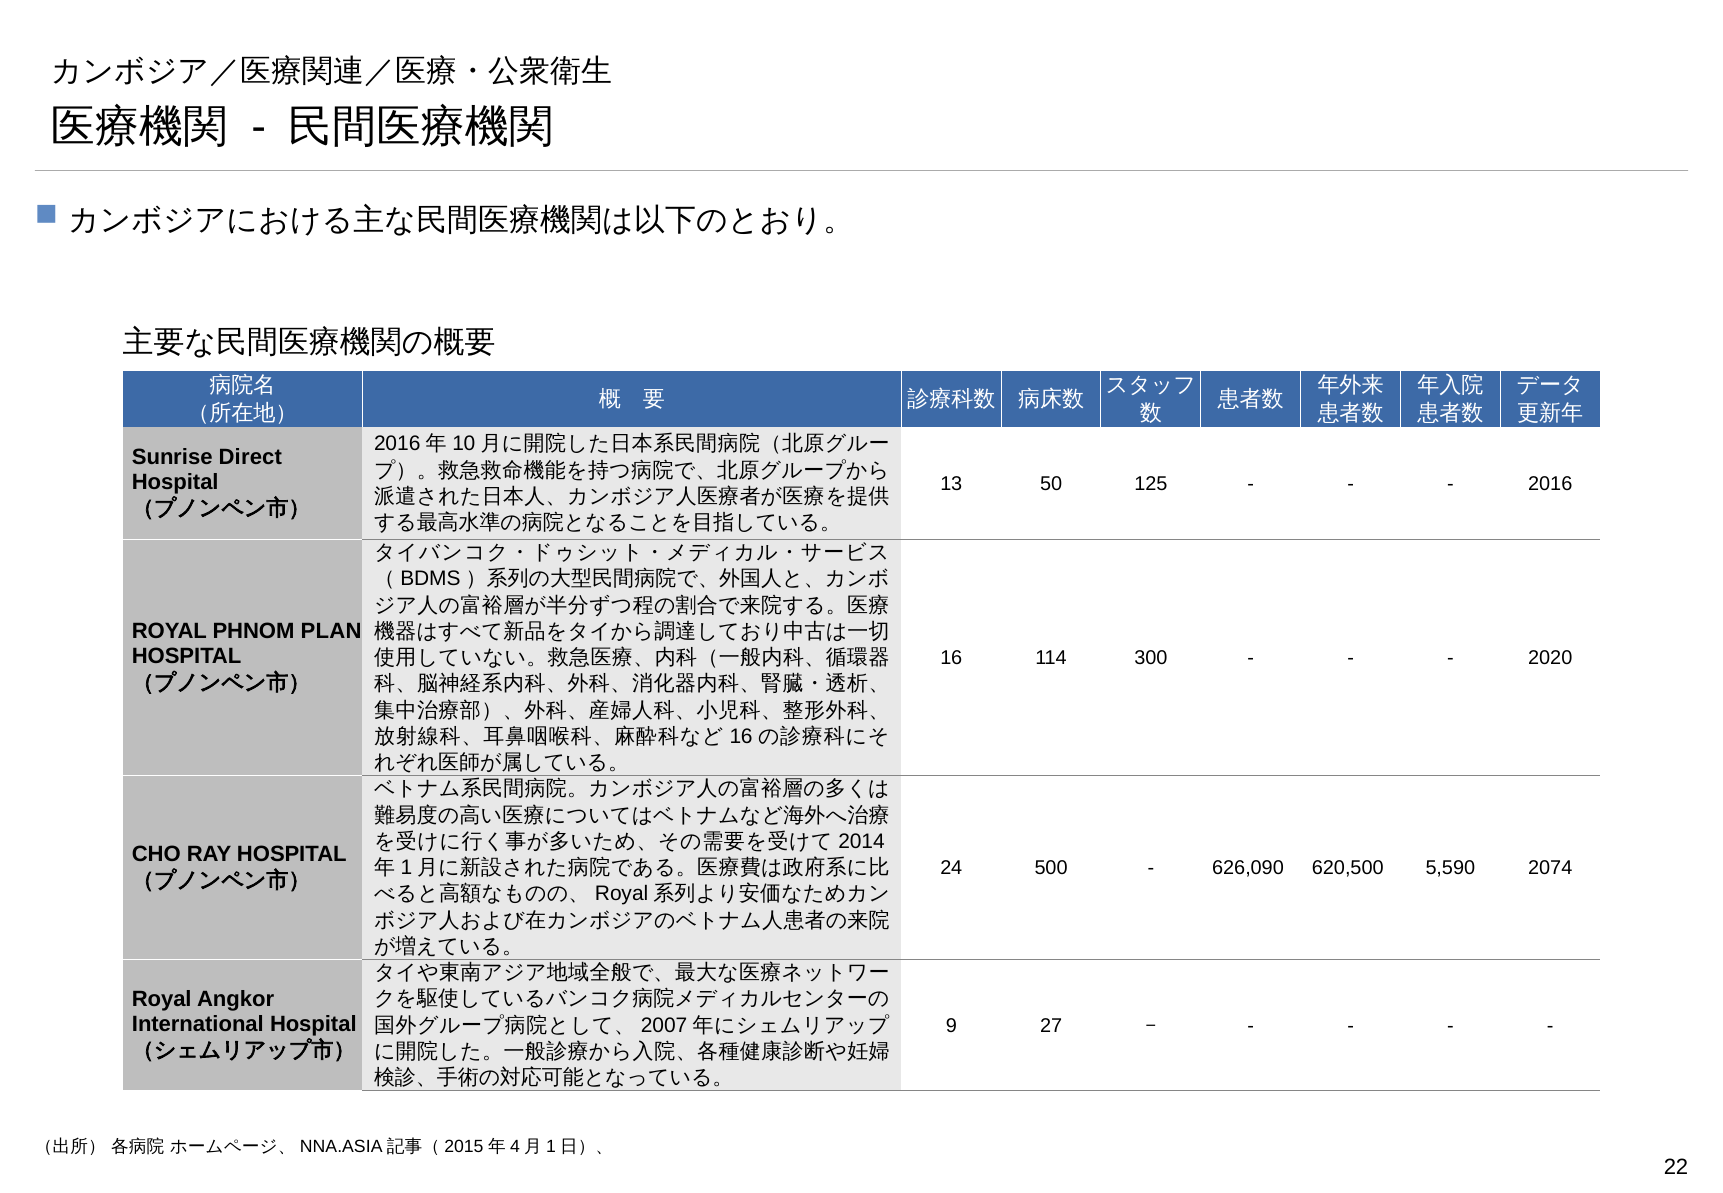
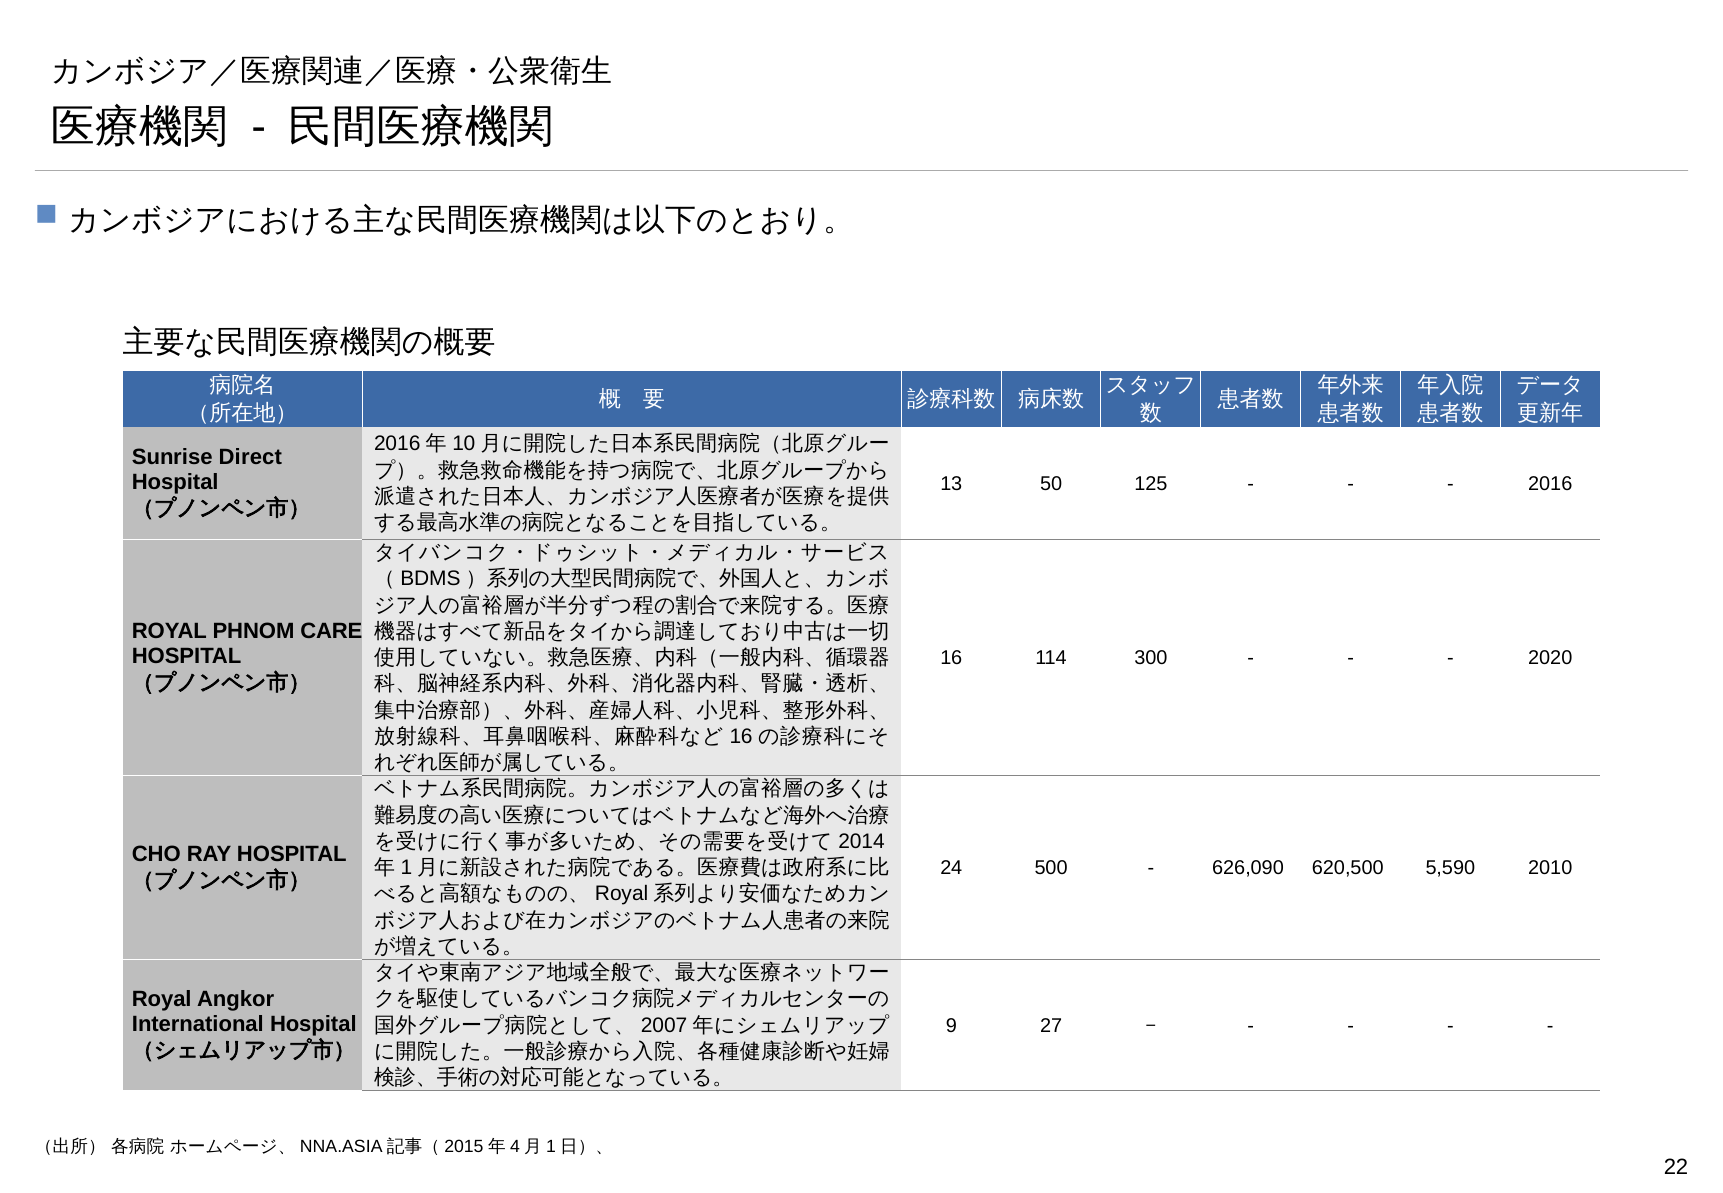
PLAN: PLAN -> CARE (331, 632)
2074: 2074 -> 2010 (1550, 868)
